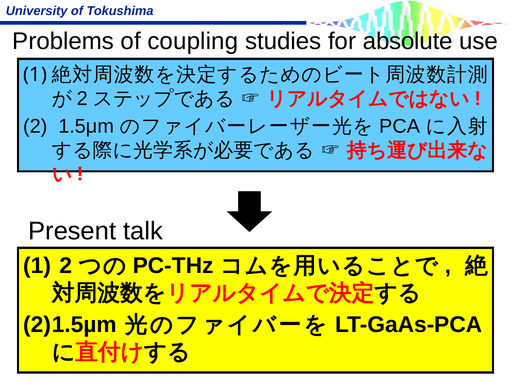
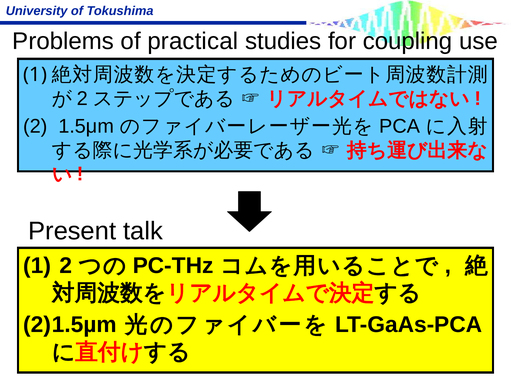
coupling: coupling -> practical (193, 41)
absolute: absolute -> coupling (408, 41)
